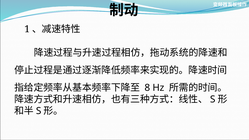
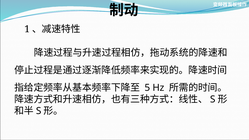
8: 8 -> 5 (147, 88)
